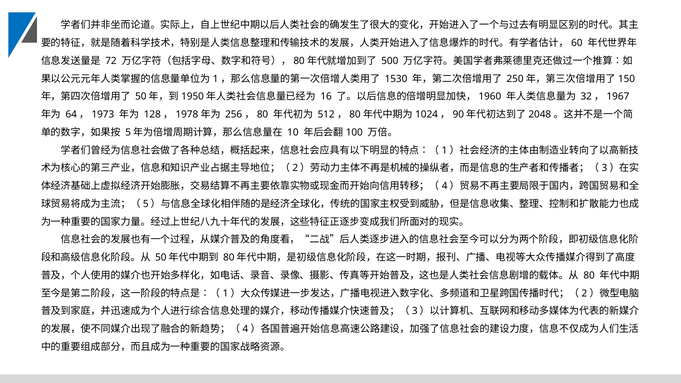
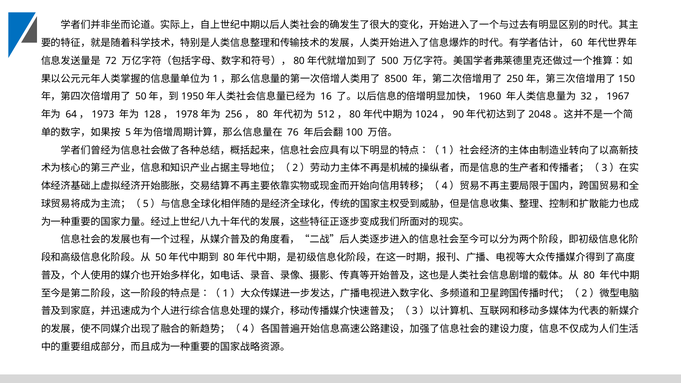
1530: 1530 -> 8500 (396, 79)
10: 10 -> 76 (293, 132)
